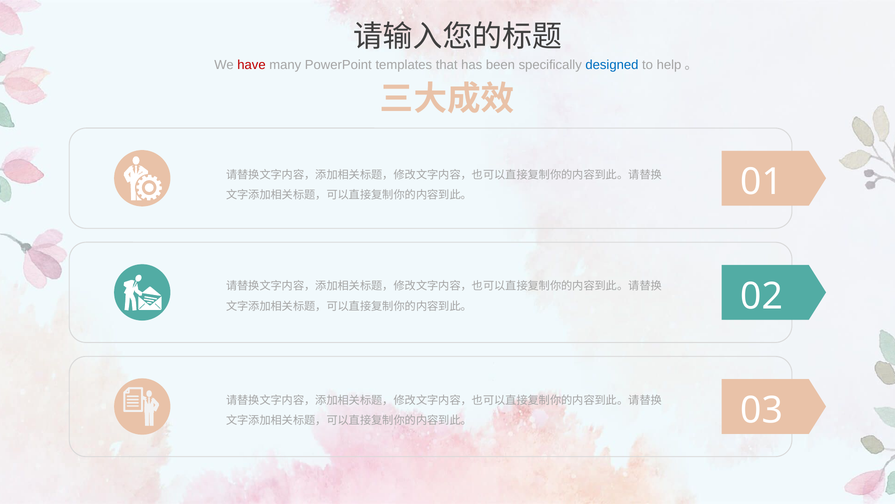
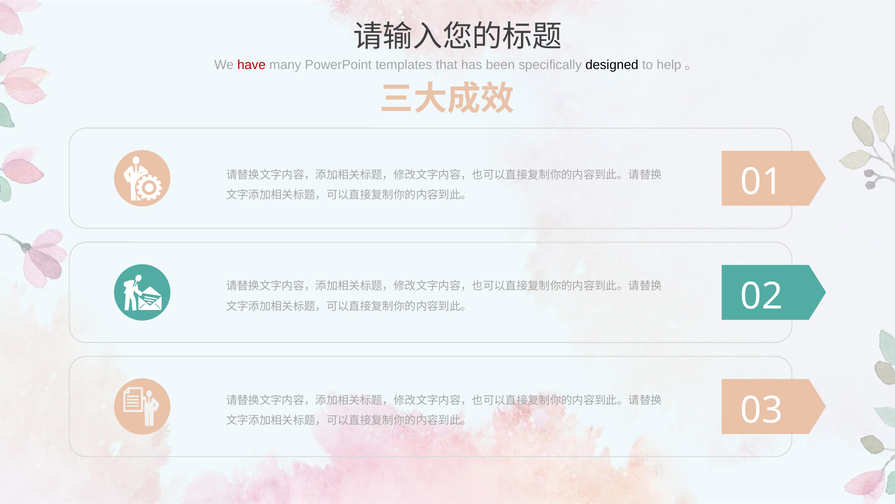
designed colour: blue -> black (612, 65)
